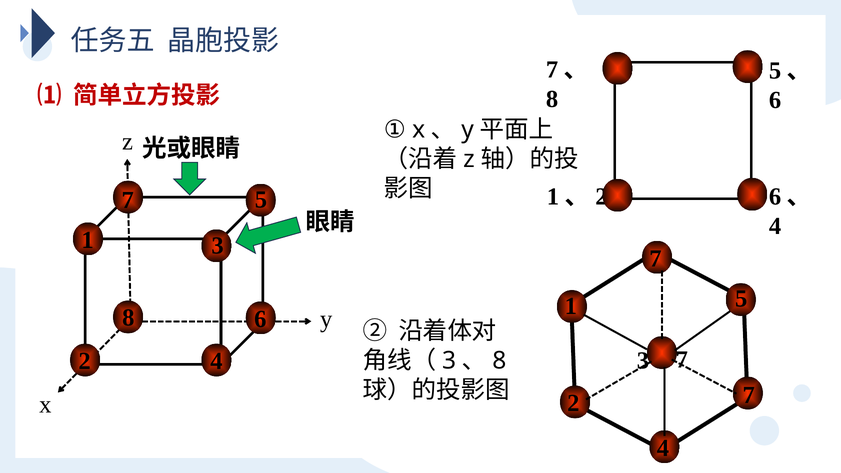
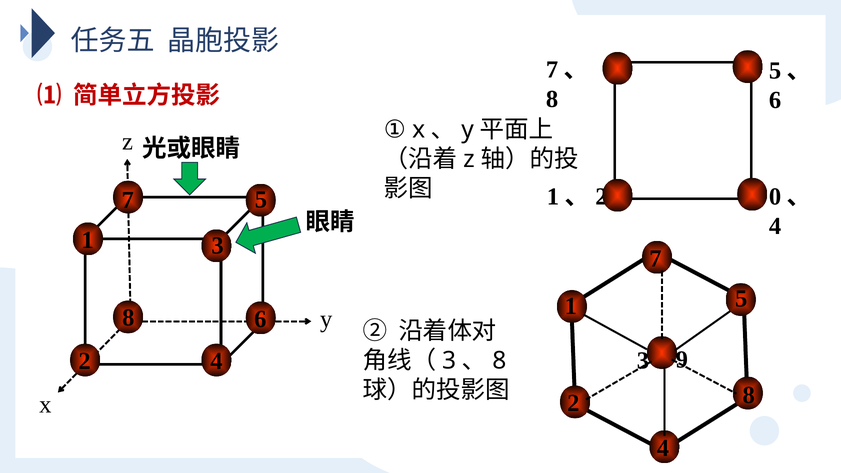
6: 6 -> 0 (775, 197)
3 7: 7 -> 9 (682, 360)
2 7: 7 -> 8 (749, 395)
